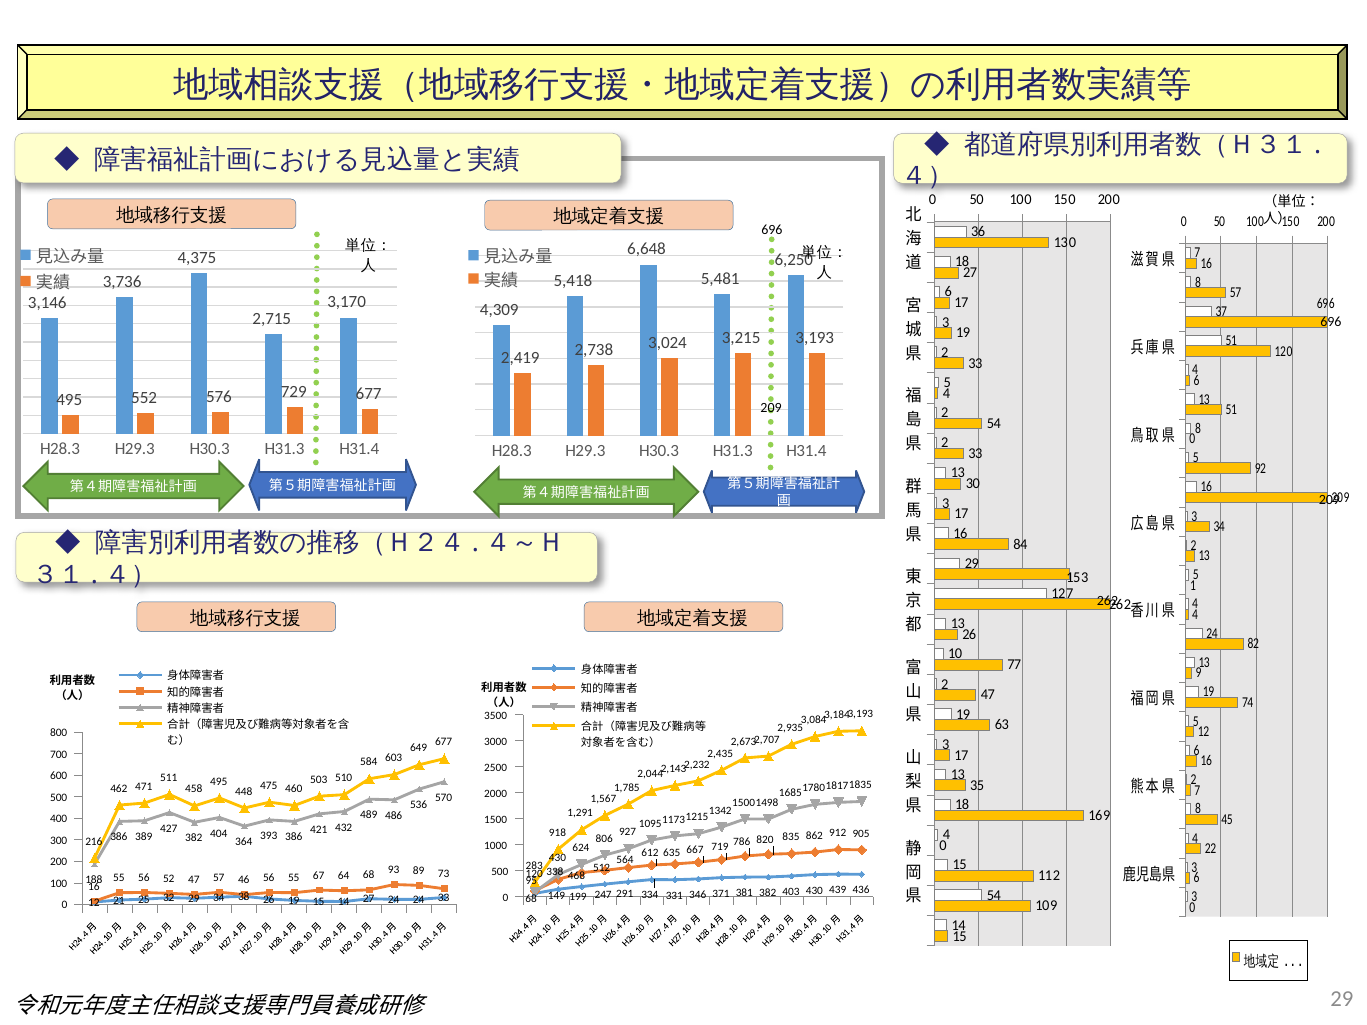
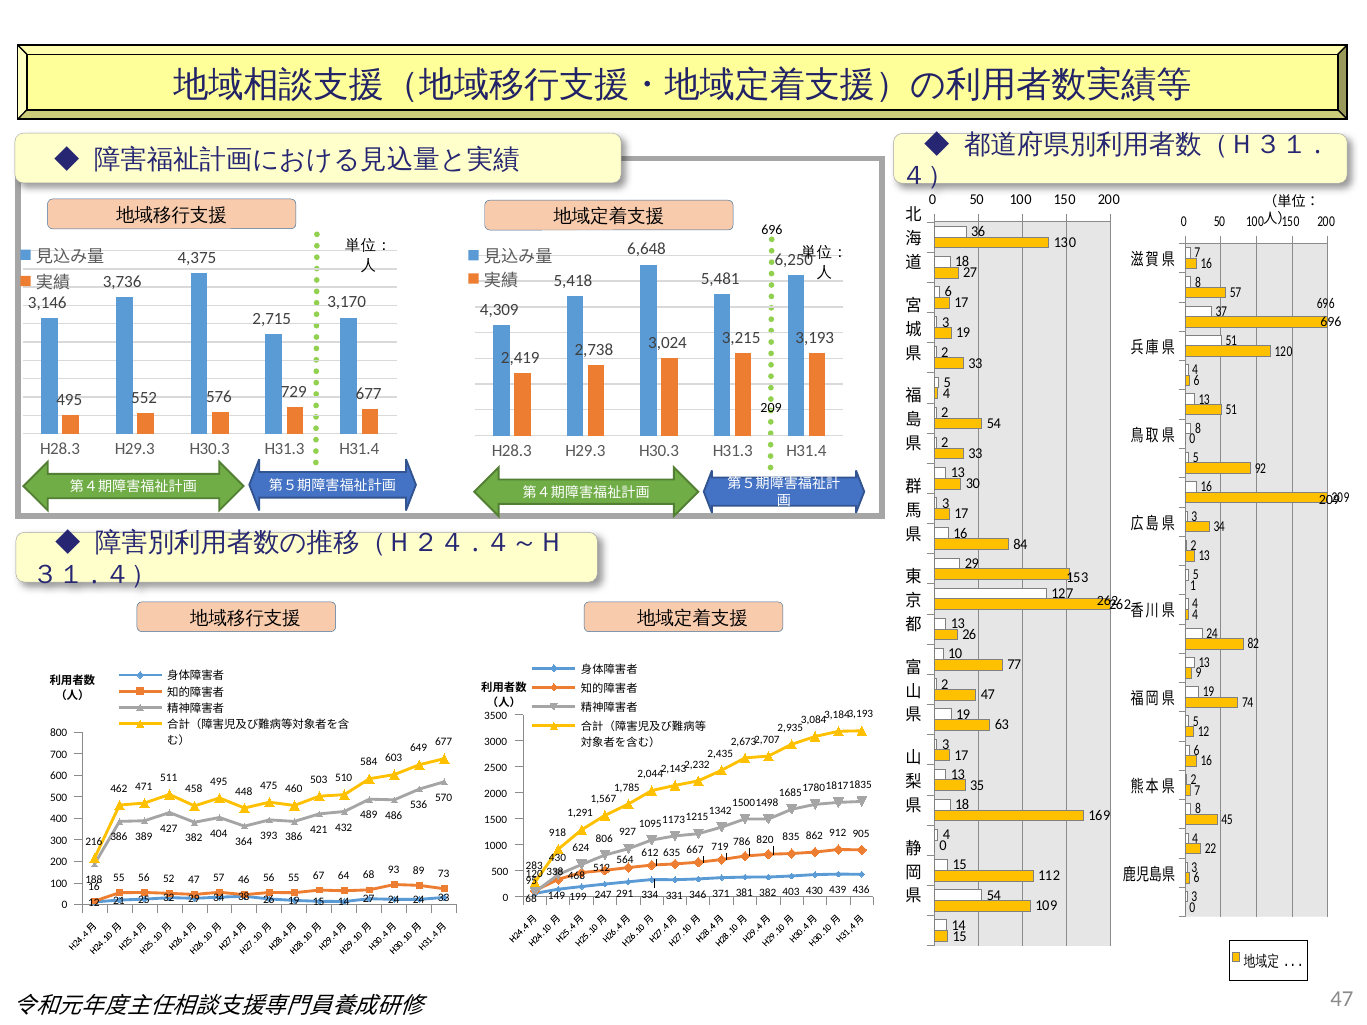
29: 29 -> 47 (1342, 999)
